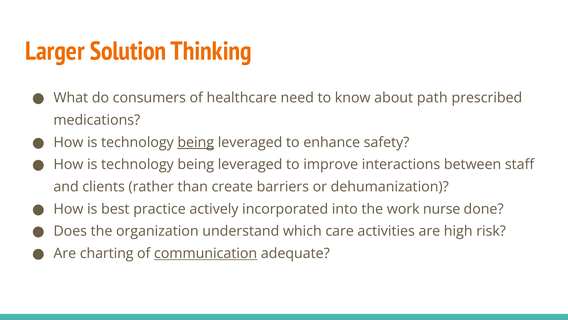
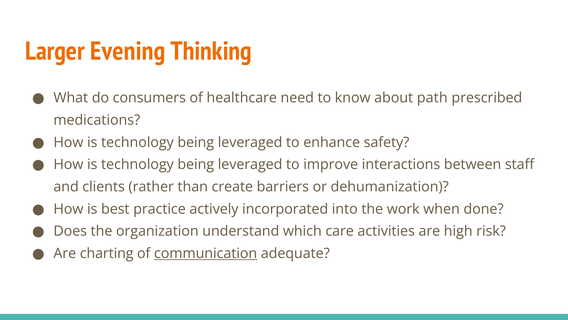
Solution: Solution -> Evening (128, 51)
being underline: present -> none (196, 142)
nurse: nurse -> when (442, 209)
